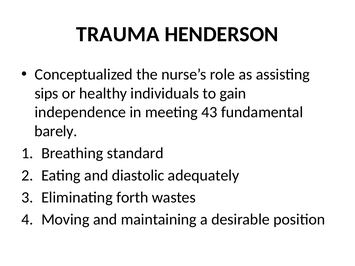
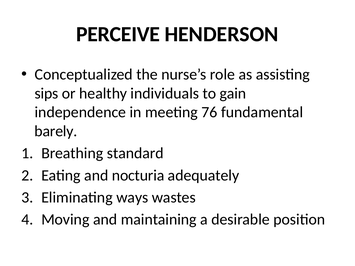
TRAUMA: TRAUMA -> PERCEIVE (118, 34)
43: 43 -> 76 (209, 112)
diastolic: diastolic -> nocturia (138, 175)
forth: forth -> ways (132, 198)
